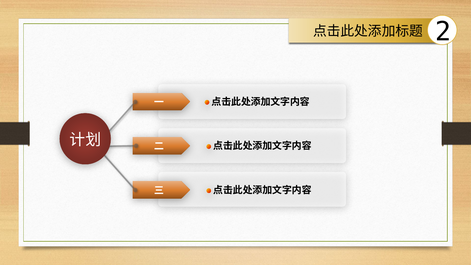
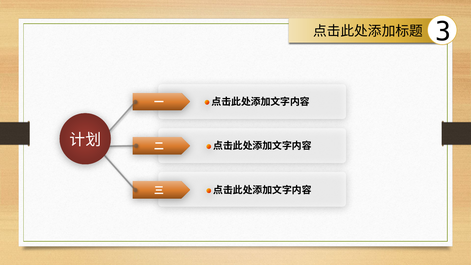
2: 2 -> 3 (443, 32)
